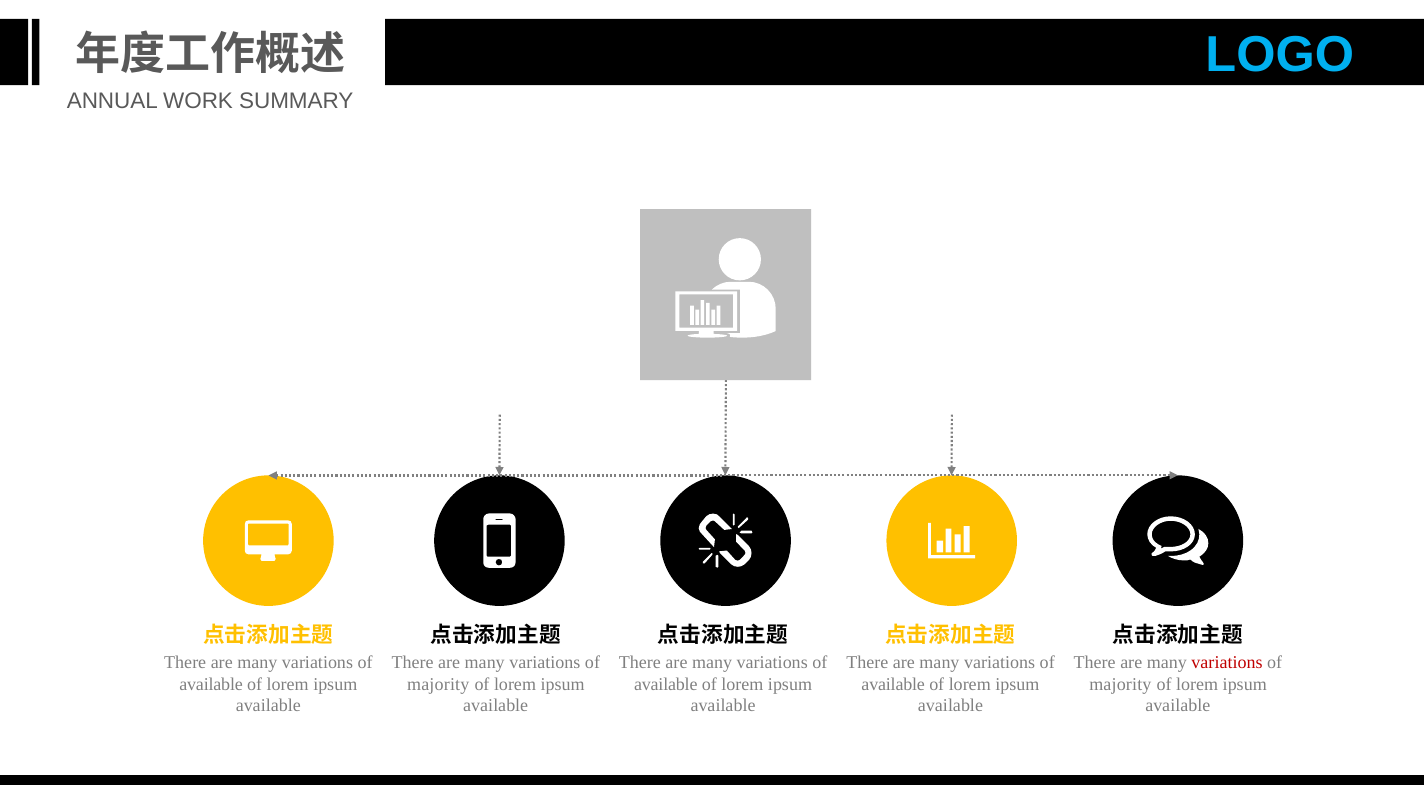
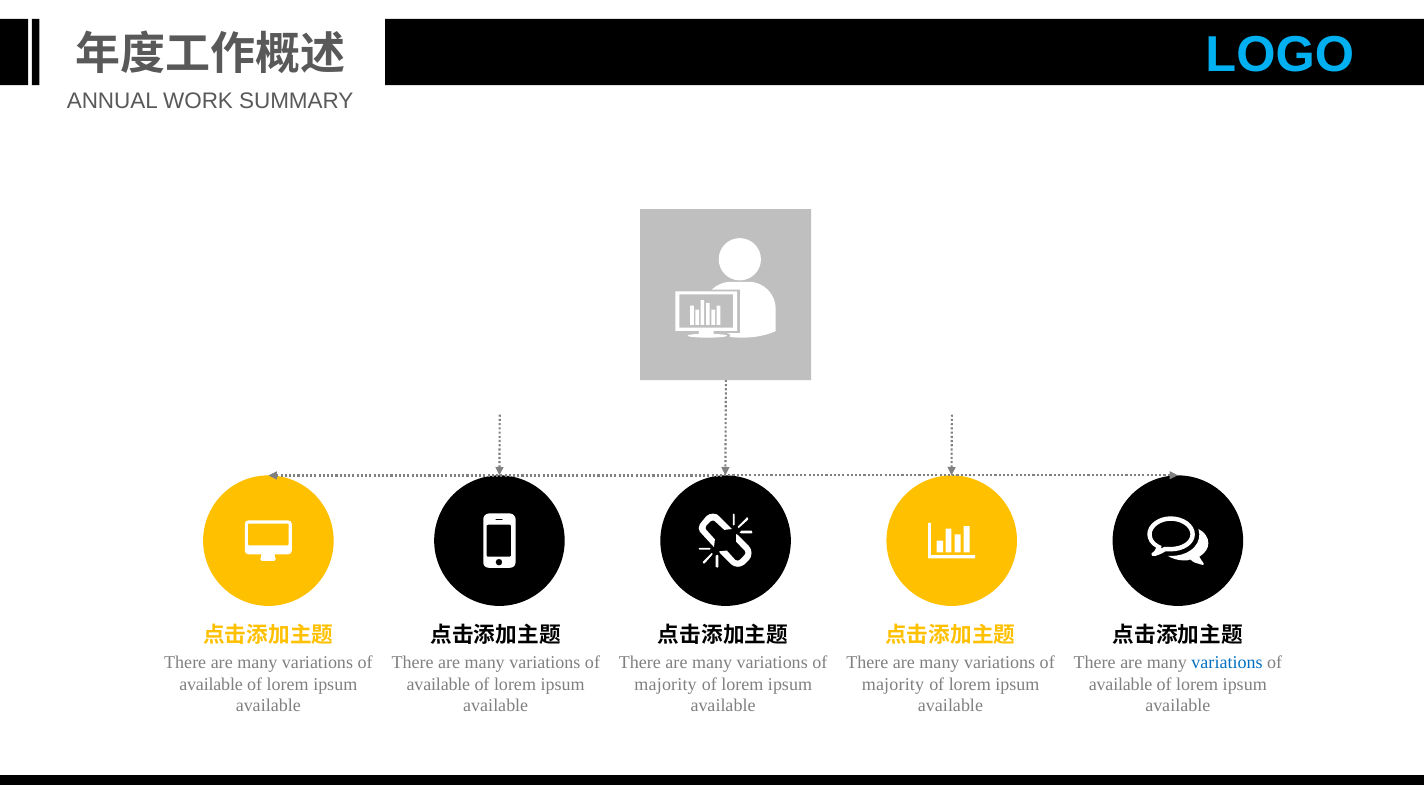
variations colour: red -> blue (1227, 663)
majority: majority -> available (438, 684)
available: available -> majority (666, 684)
available: available -> majority (893, 684)
majority: majority -> available (1121, 684)
